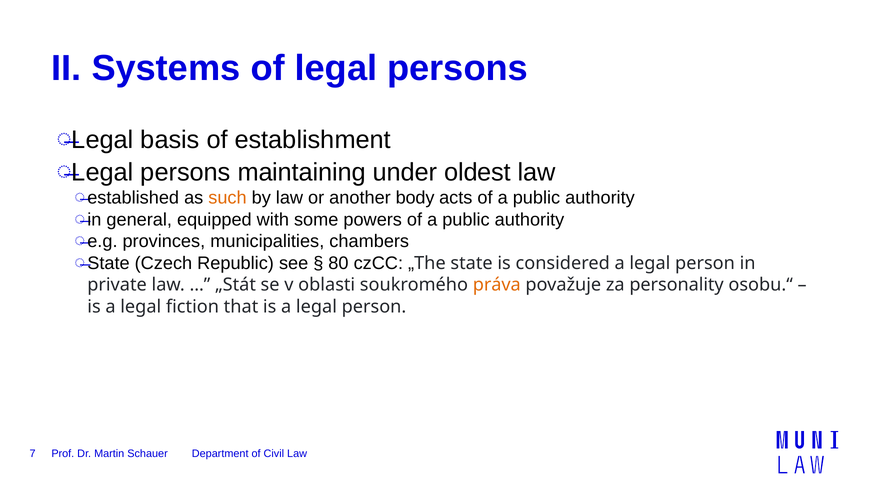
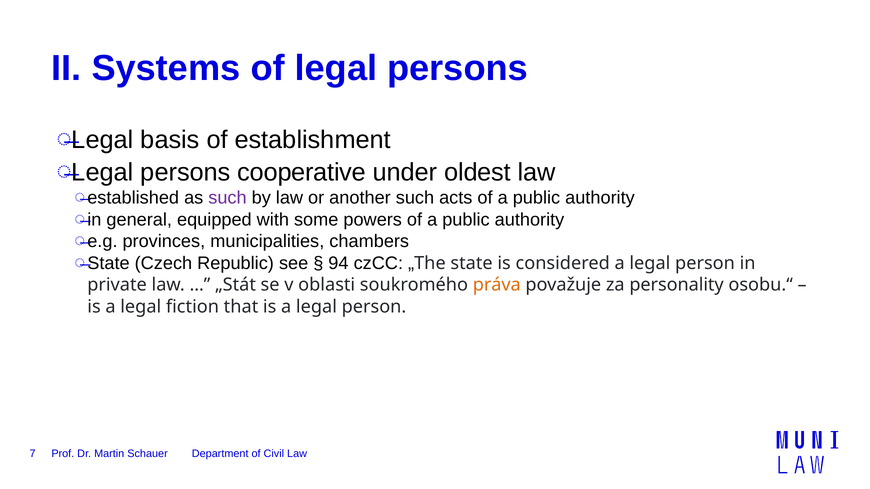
maintaining: maintaining -> cooperative (302, 173)
such colour: orange -> purple (227, 198)
another body: body -> such (415, 198)
80: 80 -> 94 (338, 263)
